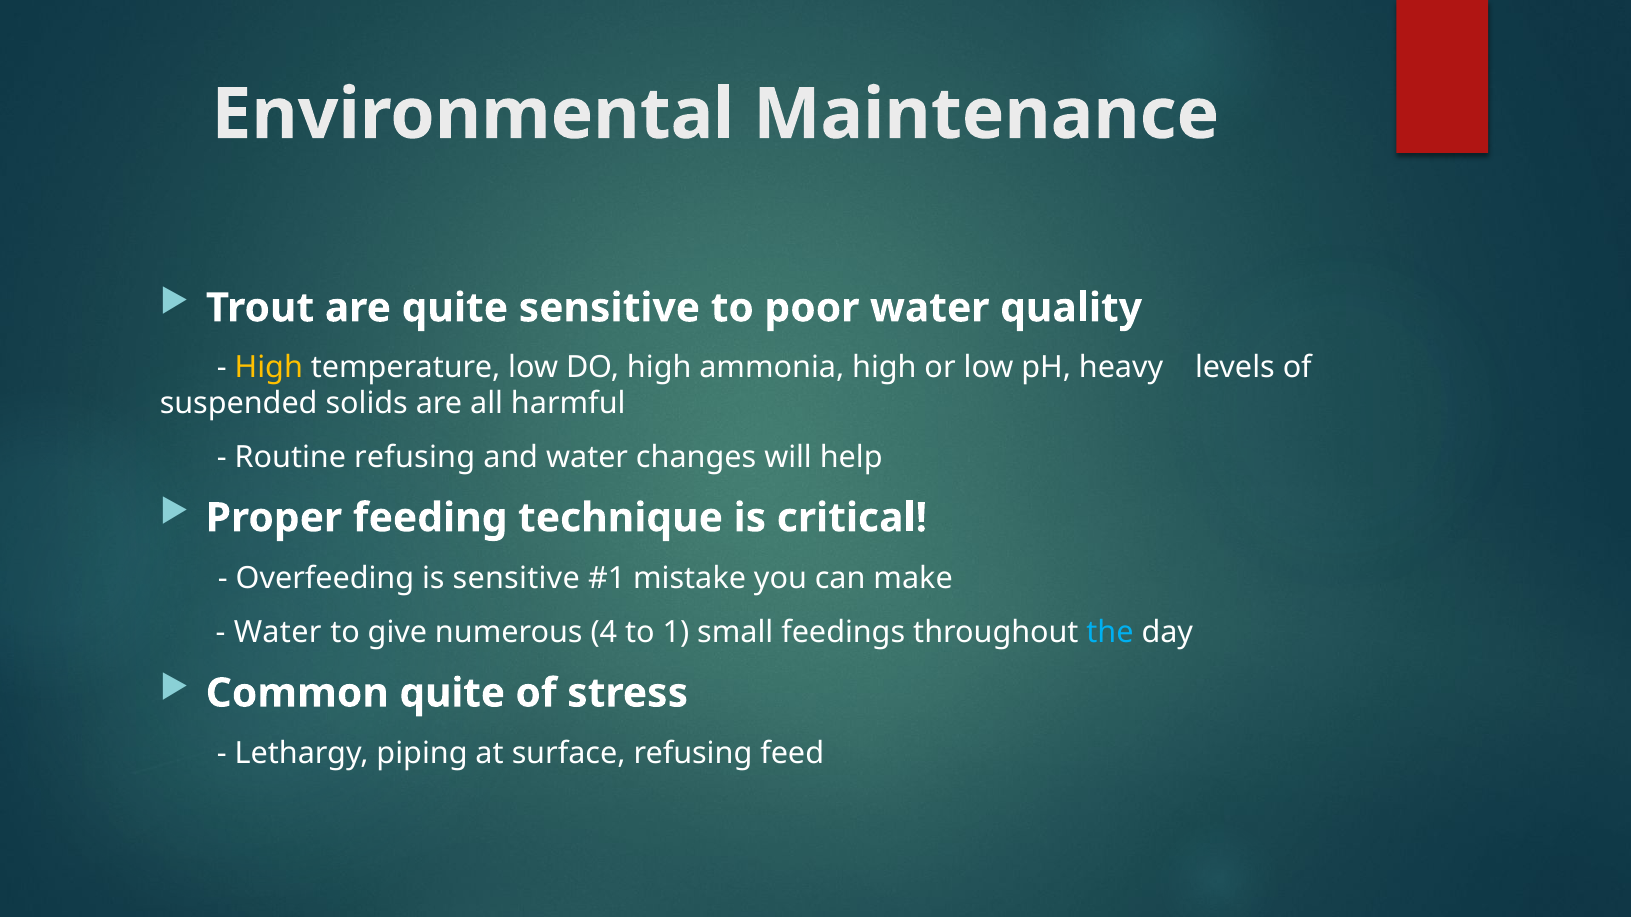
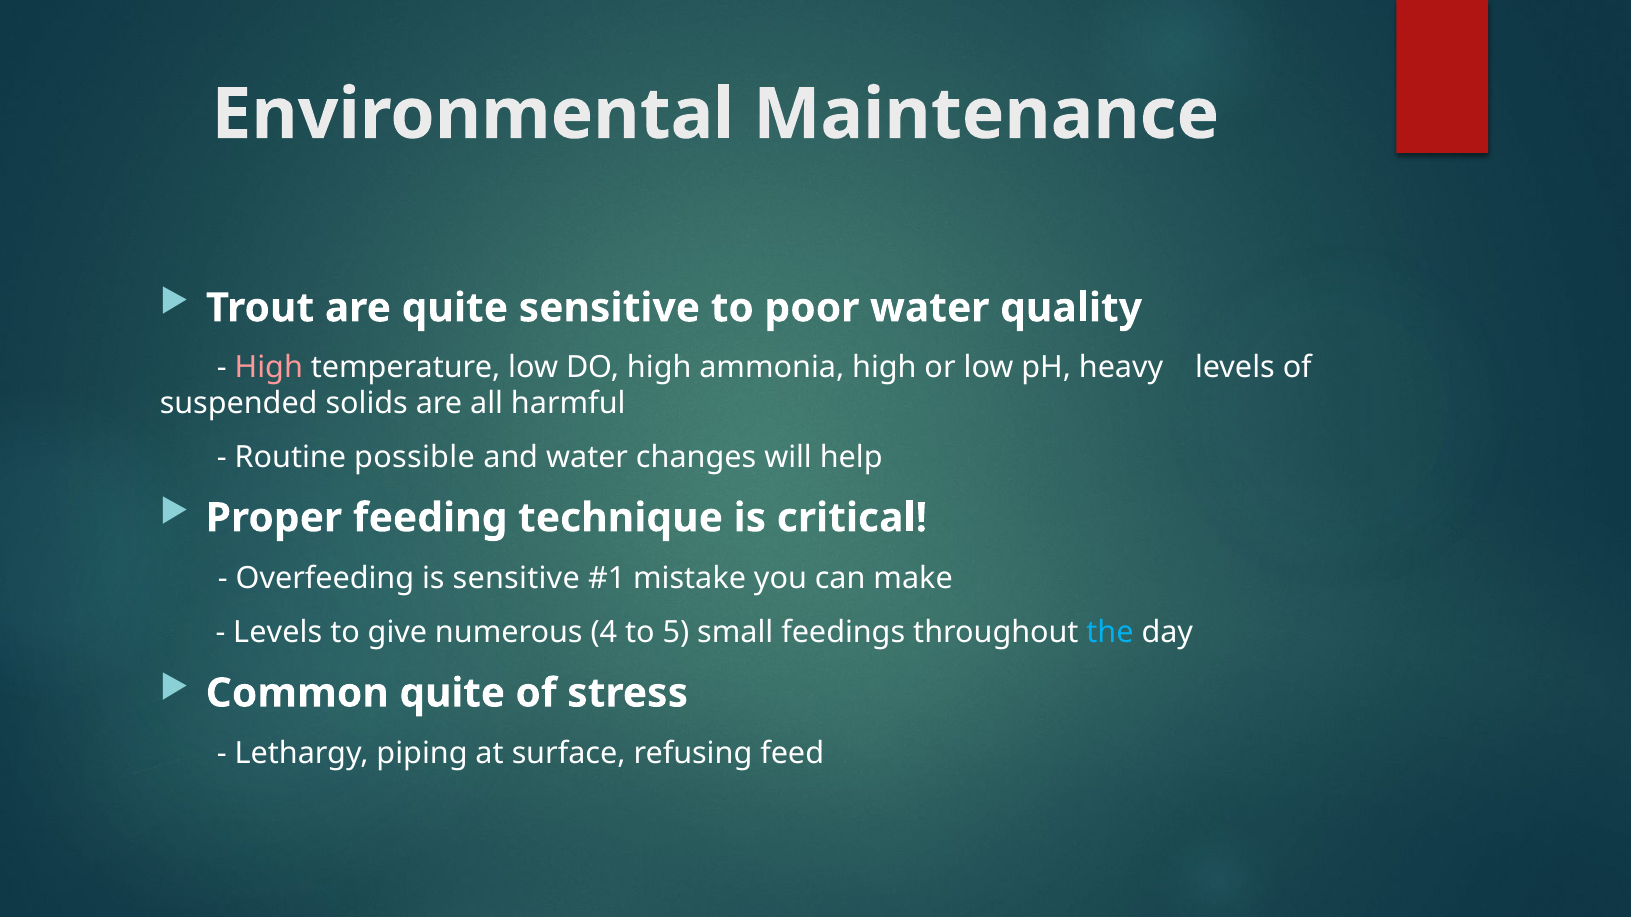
High colour: yellow -> pink (269, 367)
Routine refusing: refusing -> possible (414, 458)
Water: Water -> Levels (278, 633)
1: 1 -> 5 (676, 633)
